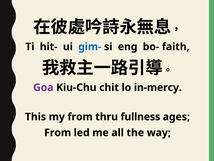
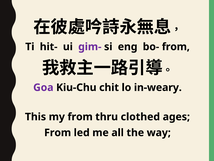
gim- colour: blue -> purple (90, 47)
bo- faith: faith -> from (176, 47)
in-mercy: in-mercy -> in-weary (158, 87)
fullness: fullness -> clothed (140, 116)
